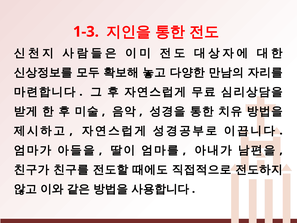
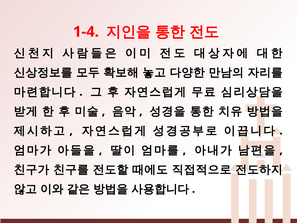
1-3: 1-3 -> 1-4 (86, 32)
